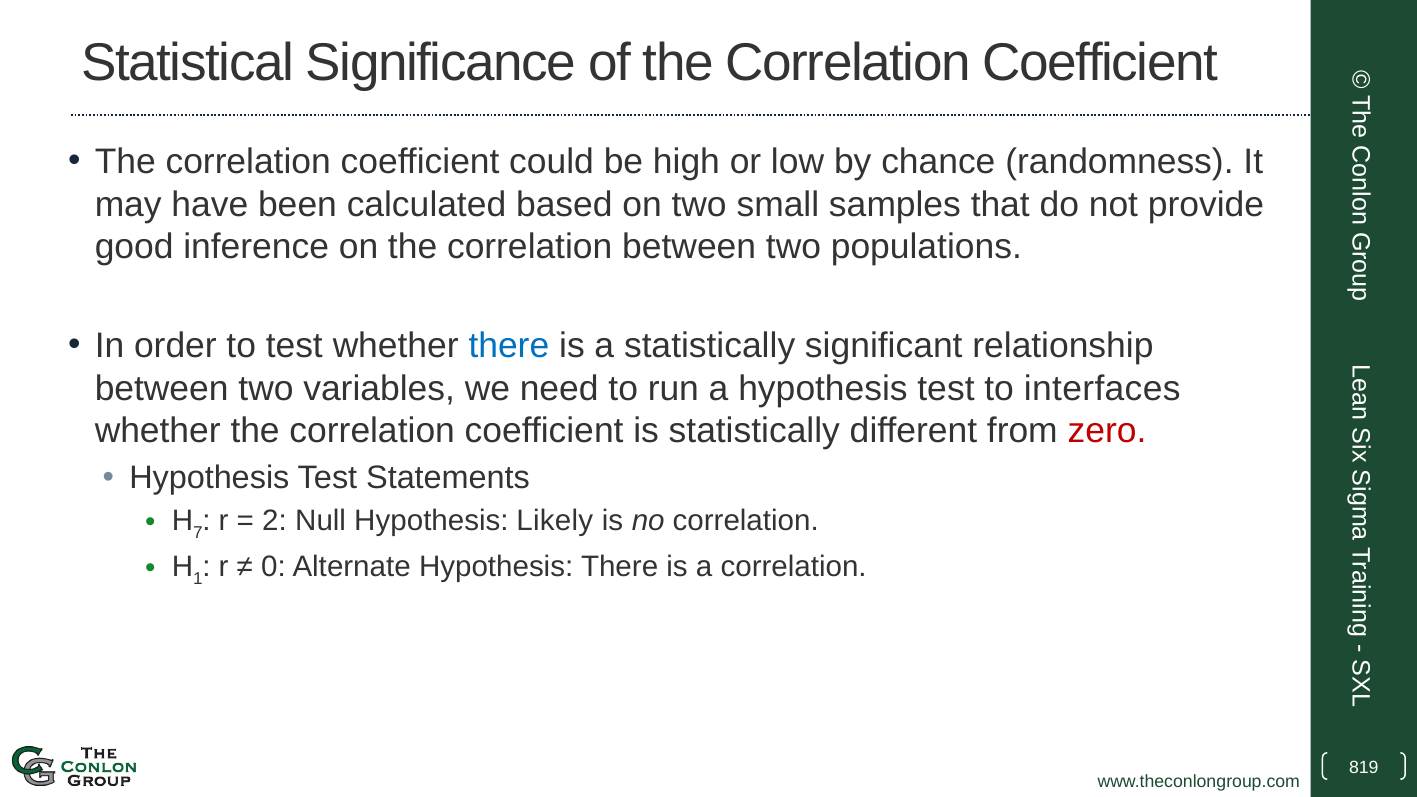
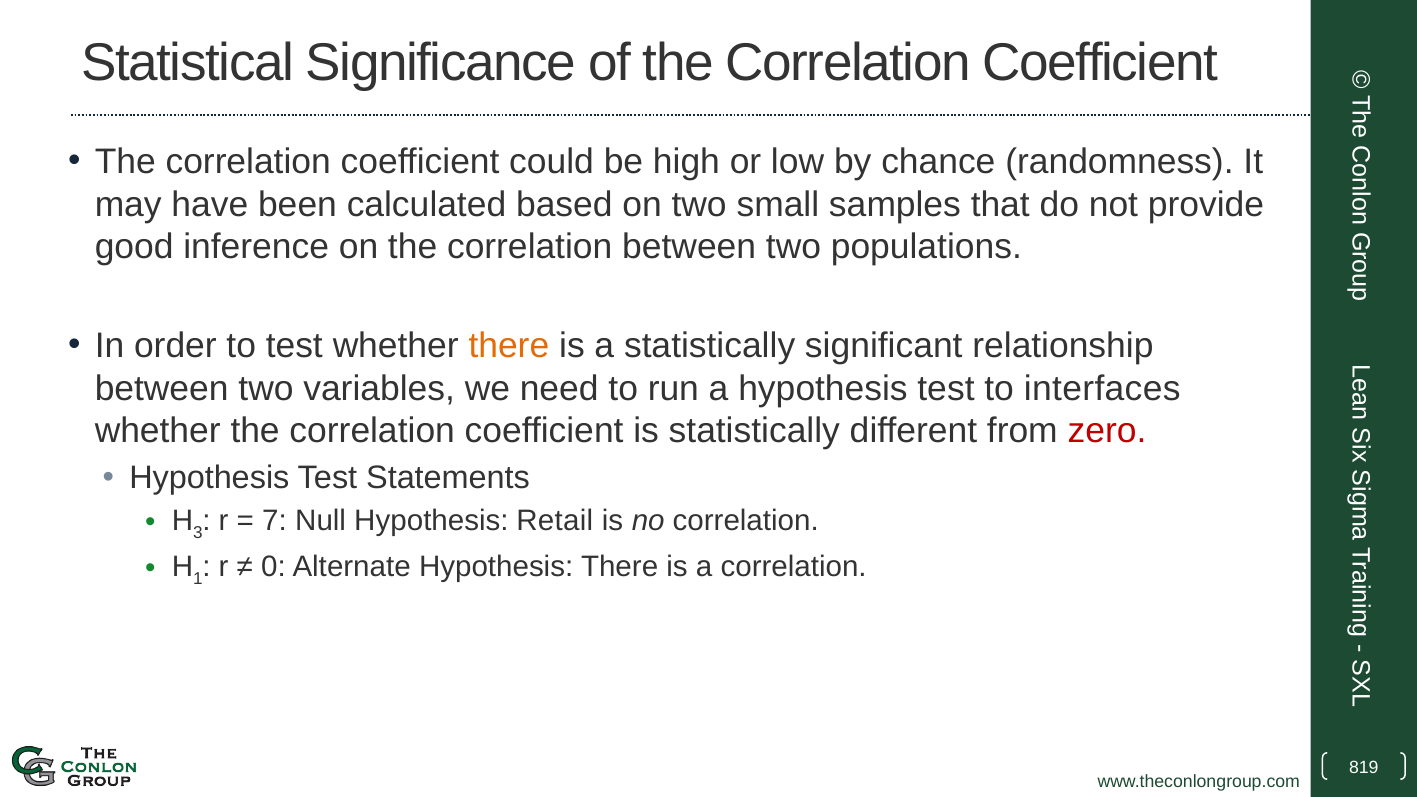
there colour: blue -> orange (509, 346)
7: 7 -> 3 (198, 532)
2: 2 -> 7 (275, 521)
Likely: Likely -> Retail (555, 521)
